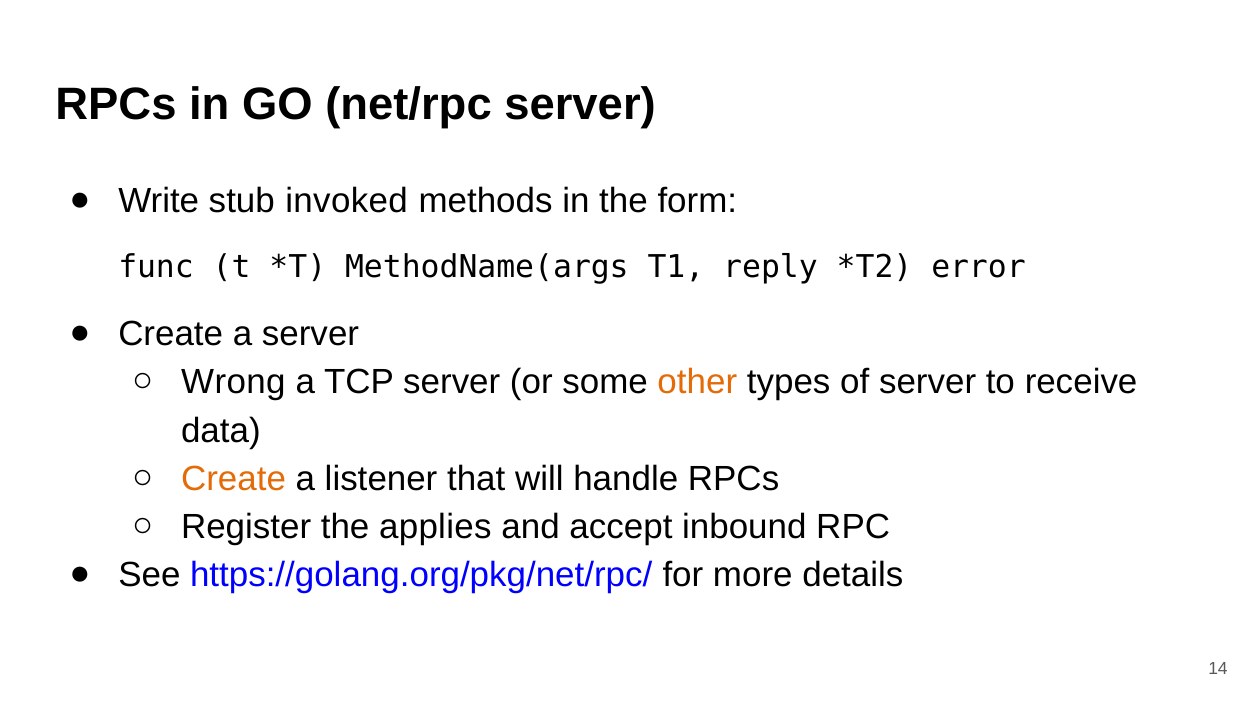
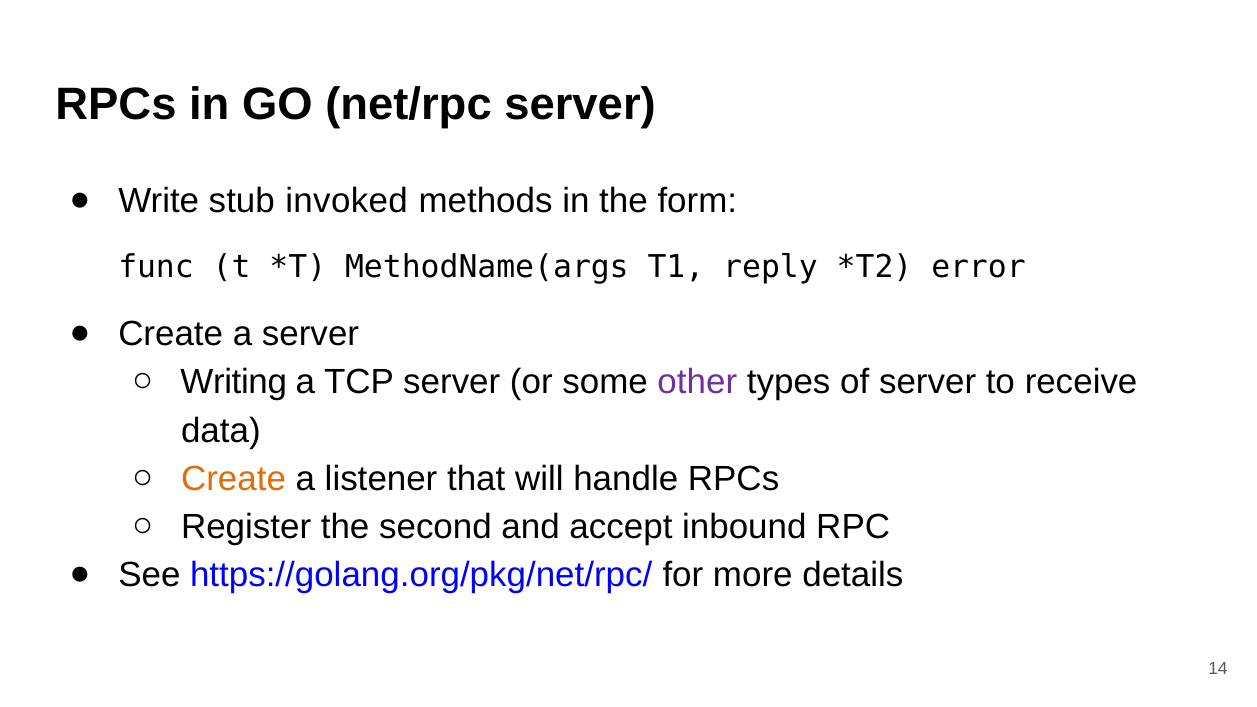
Wrong: Wrong -> Writing (234, 382)
other colour: orange -> purple (697, 382)
applies: applies -> second (435, 527)
